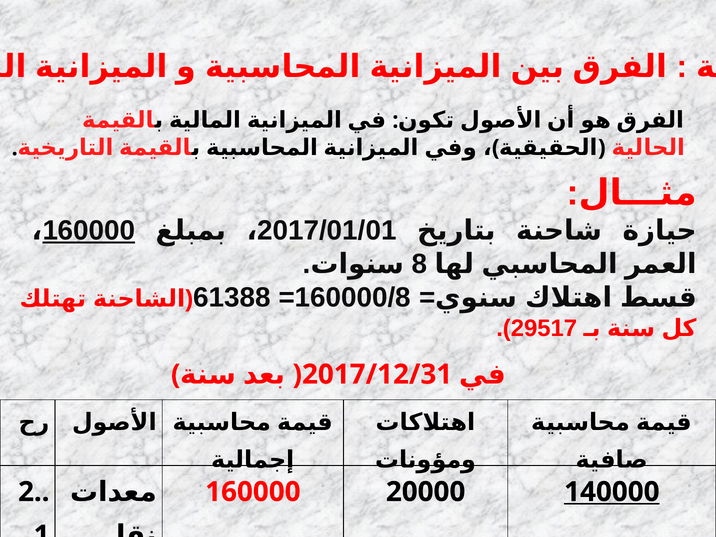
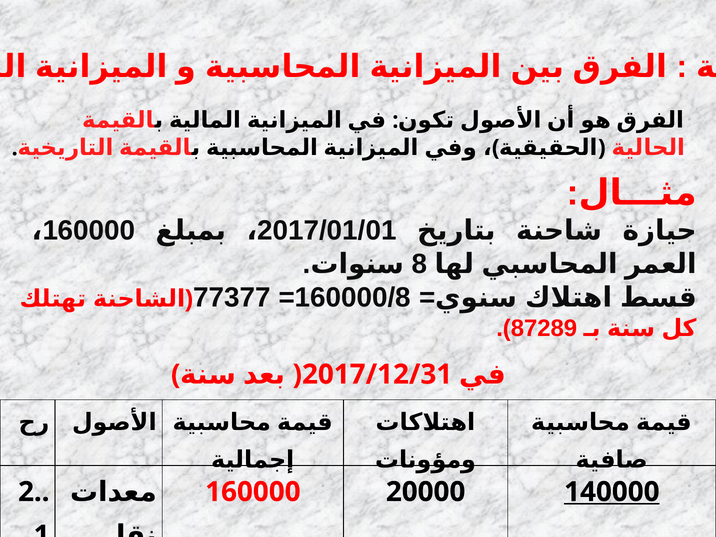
160000 underline: present -> none (89, 231)
61388: 61388 -> 77377 (232, 297)
29517: 29517 -> 87289 (544, 328)
